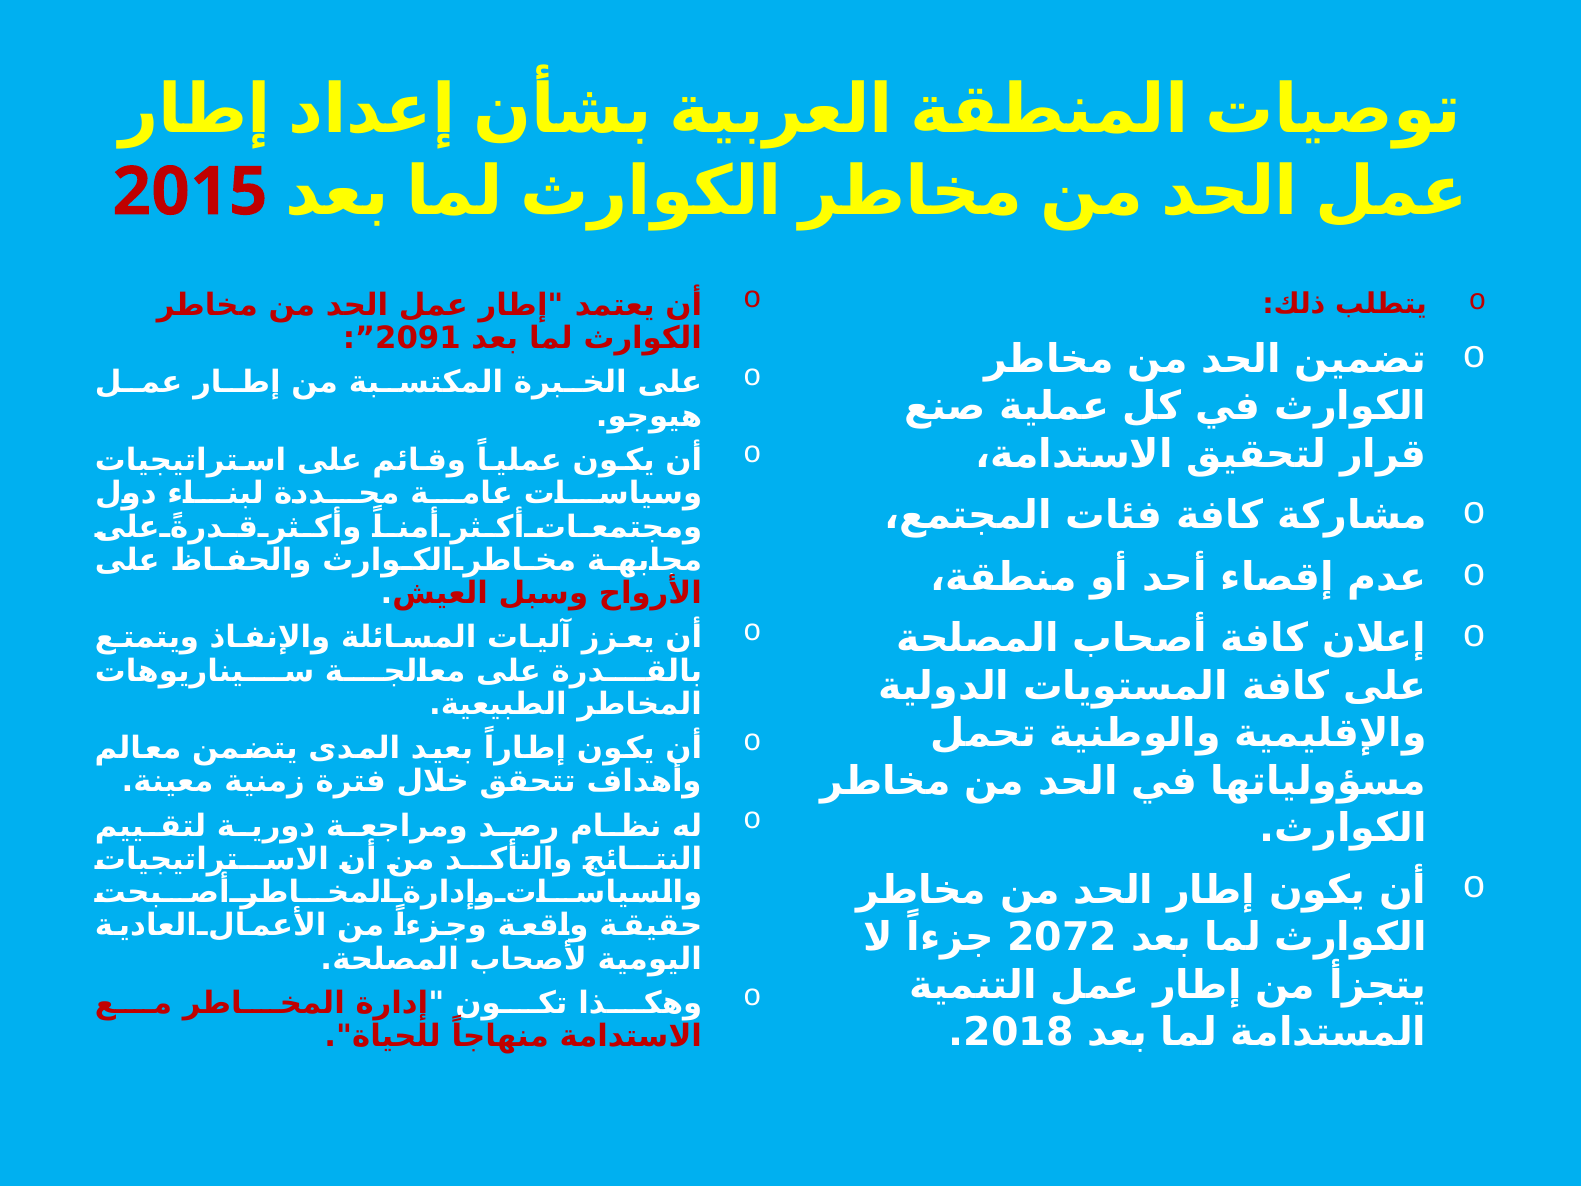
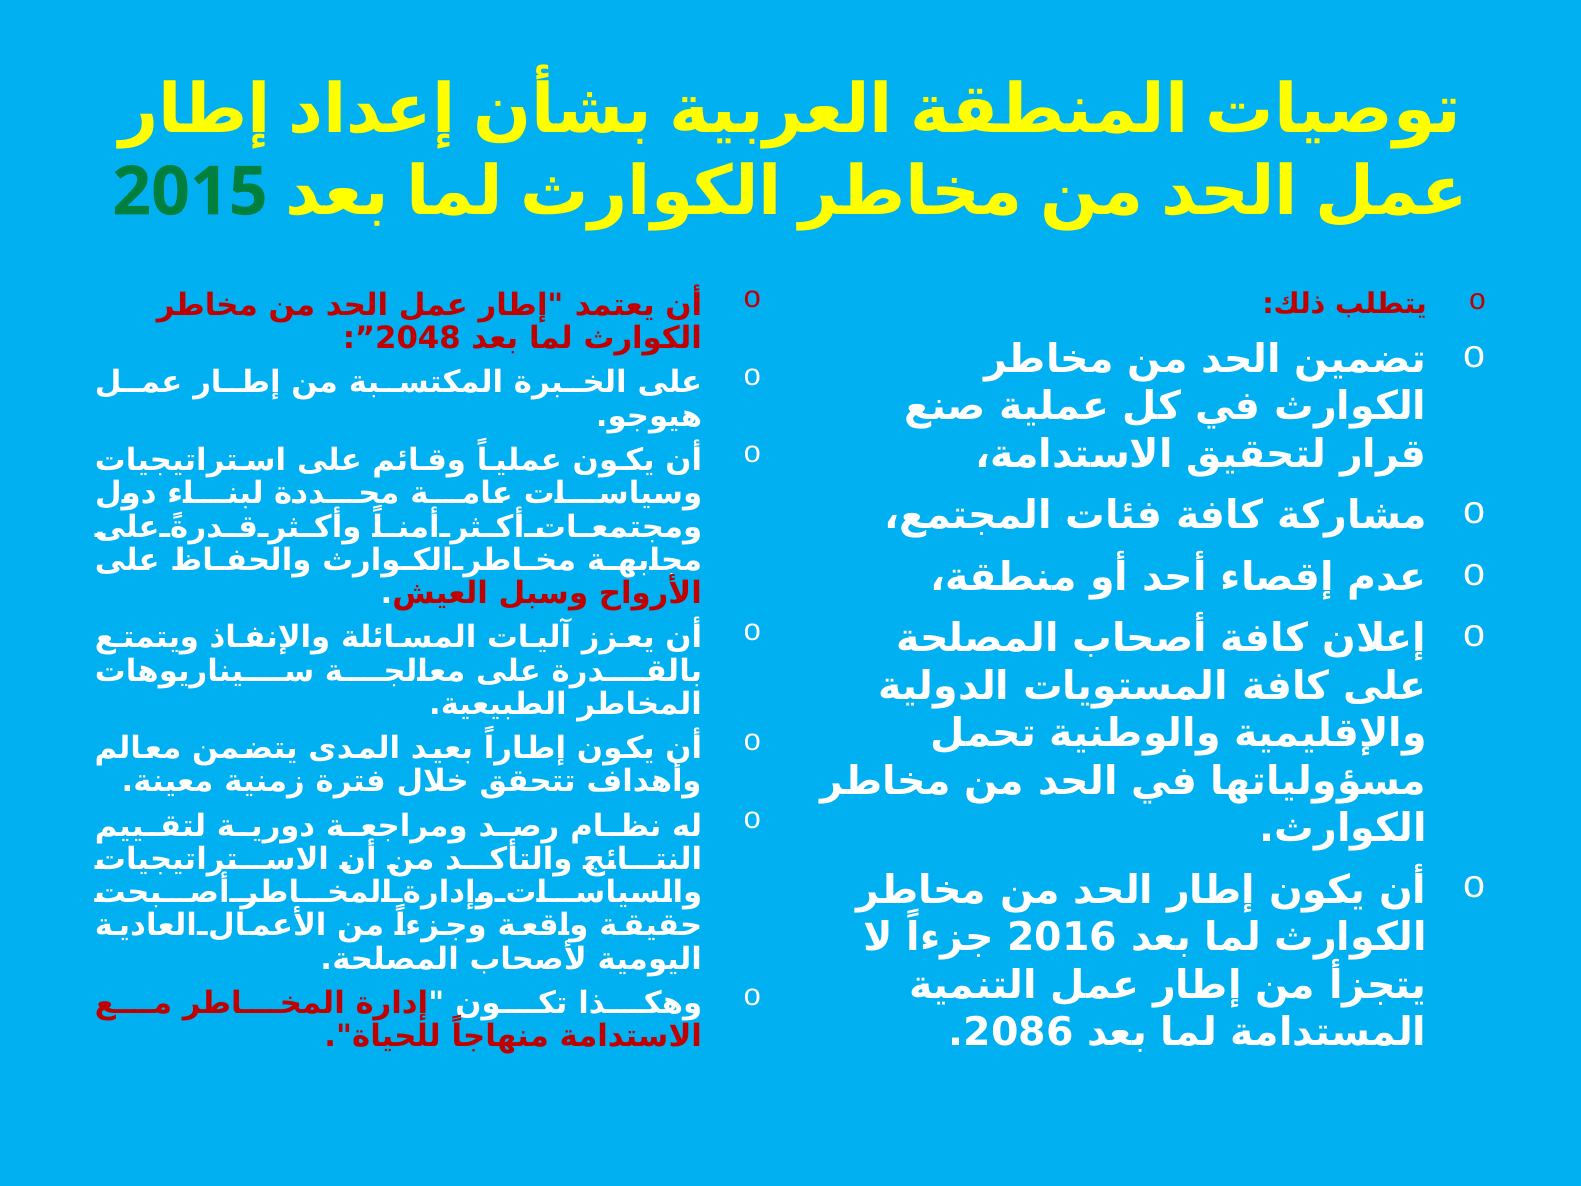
2015 colour: red -> green (190, 192)
2091: 2091 -> 2048 (418, 338)
2072: 2072 -> 2016 (1062, 937)
2018: 2018 -> 2086 (1019, 1032)
